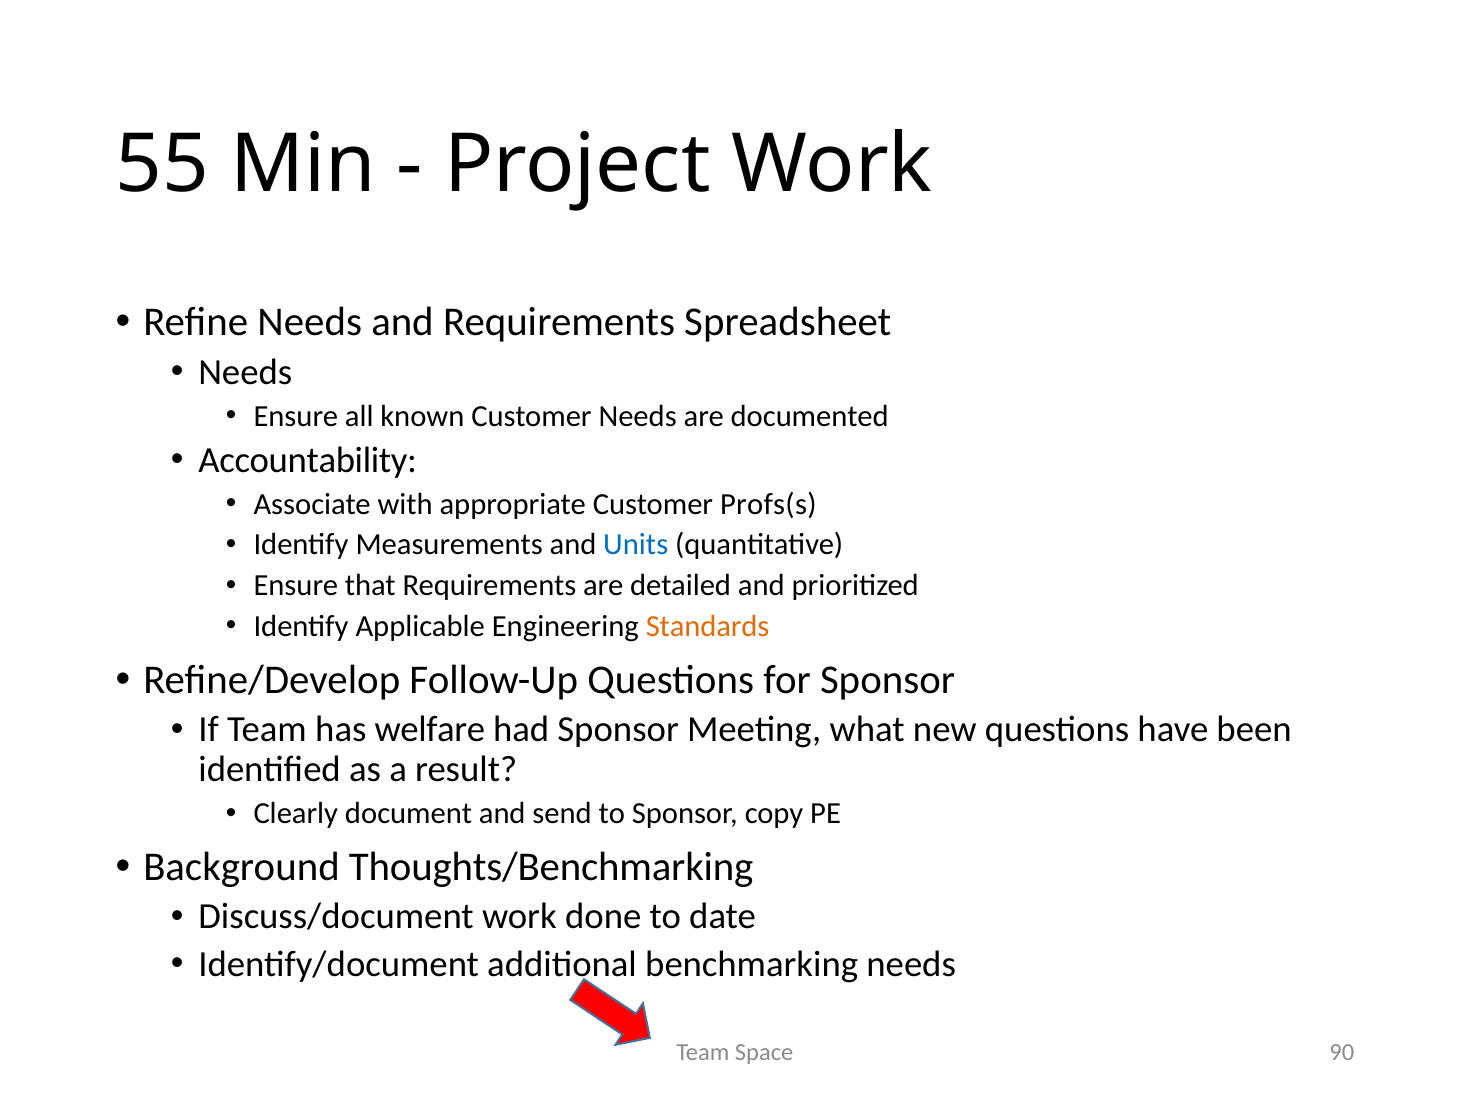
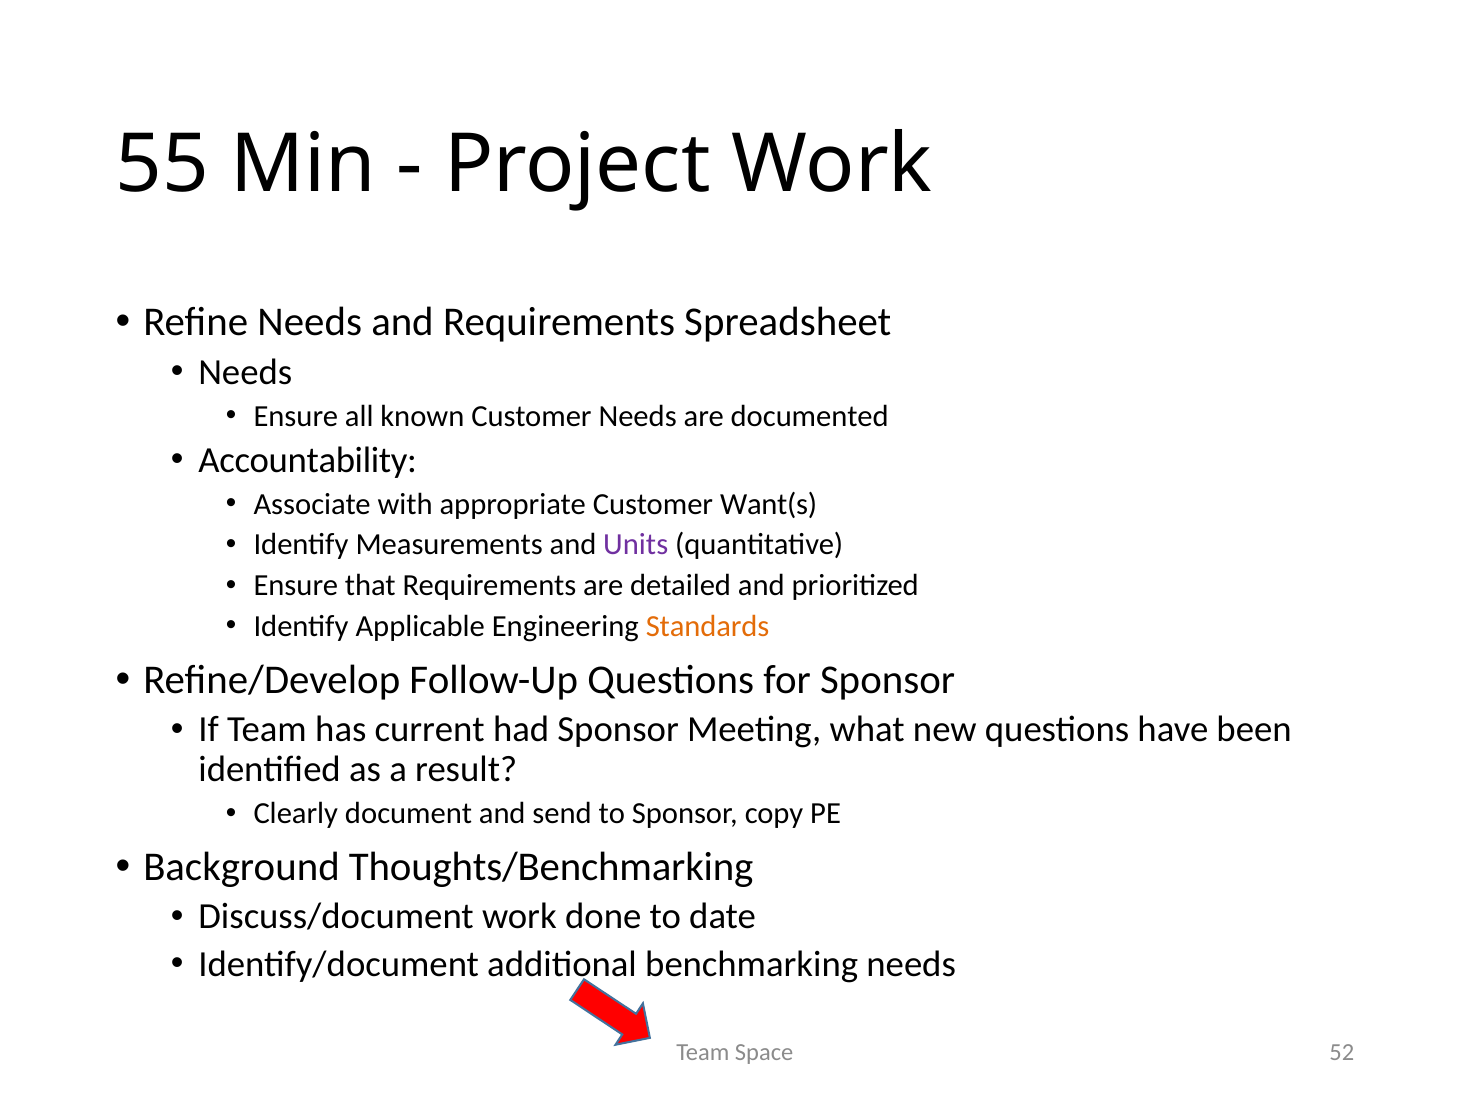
Profs(s: Profs(s -> Want(s (769, 504)
Units colour: blue -> purple (636, 545)
welfare: welfare -> current (430, 730)
90: 90 -> 52 (1342, 1053)
